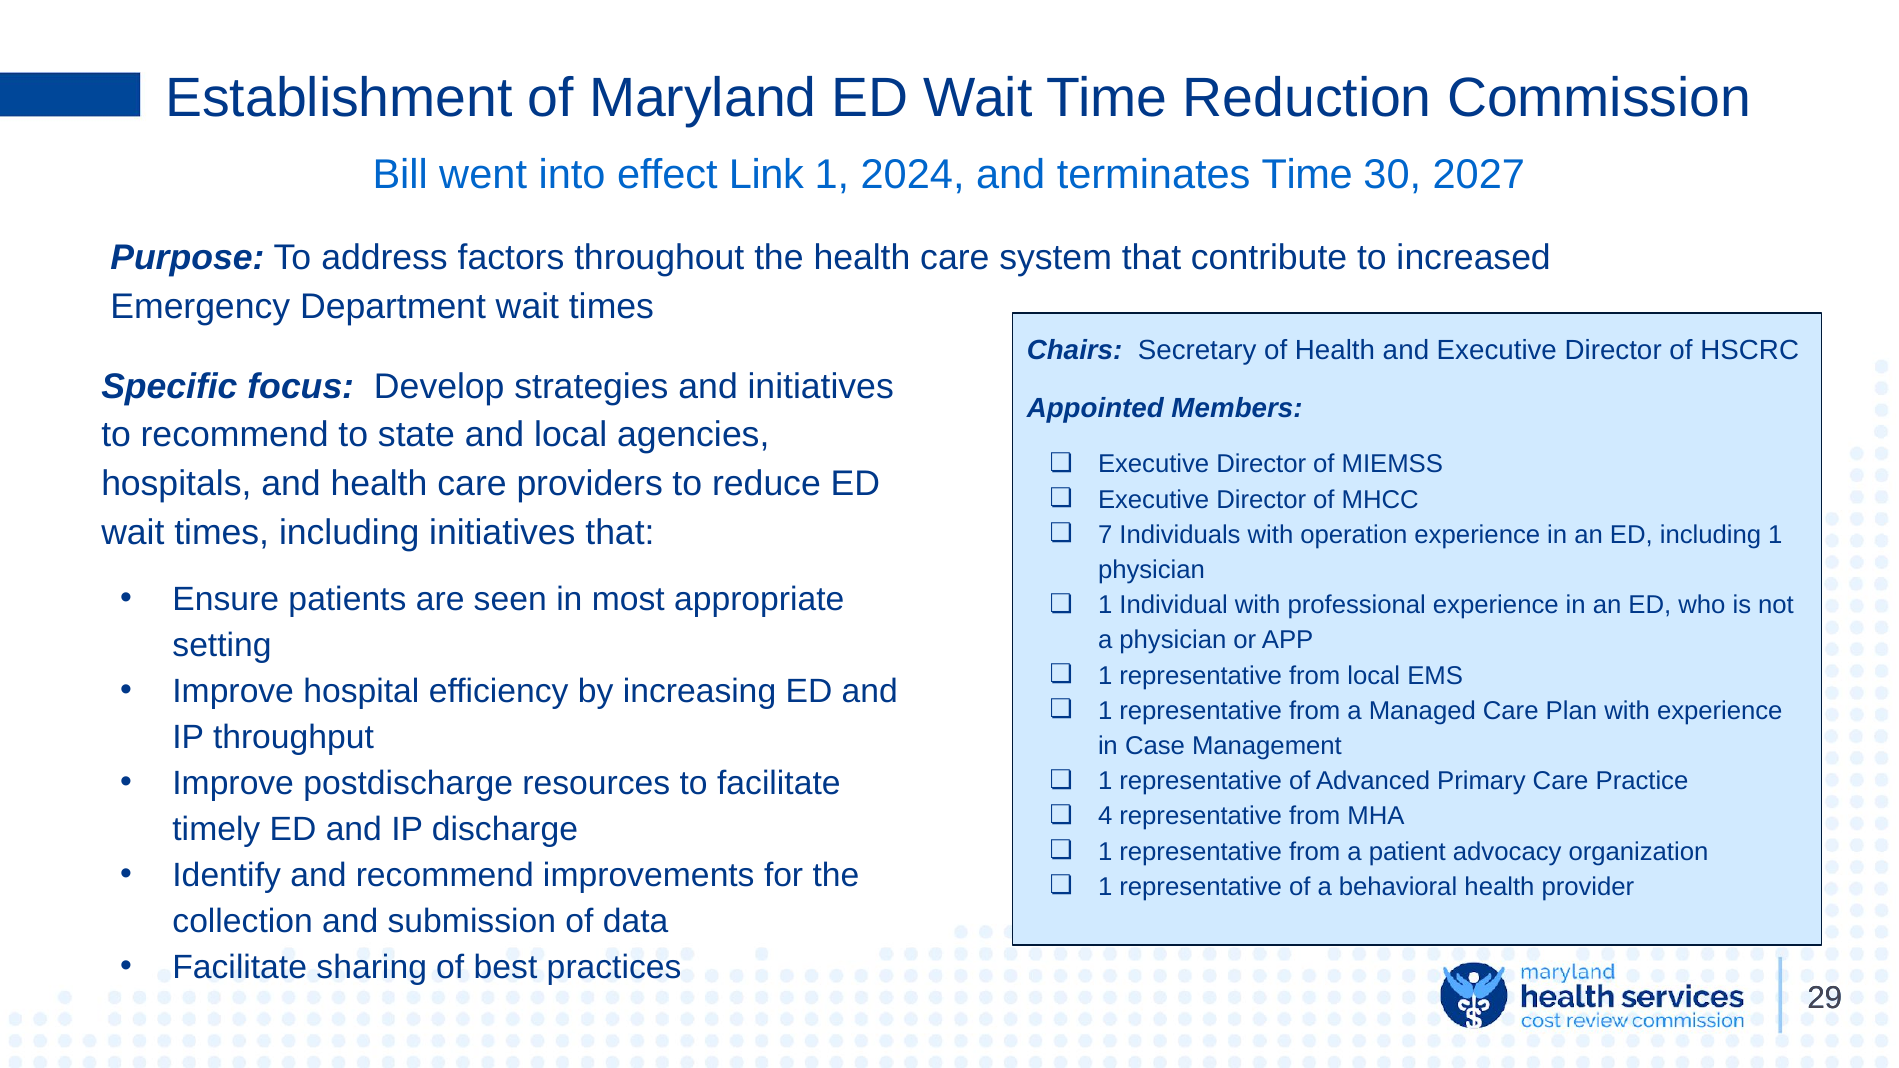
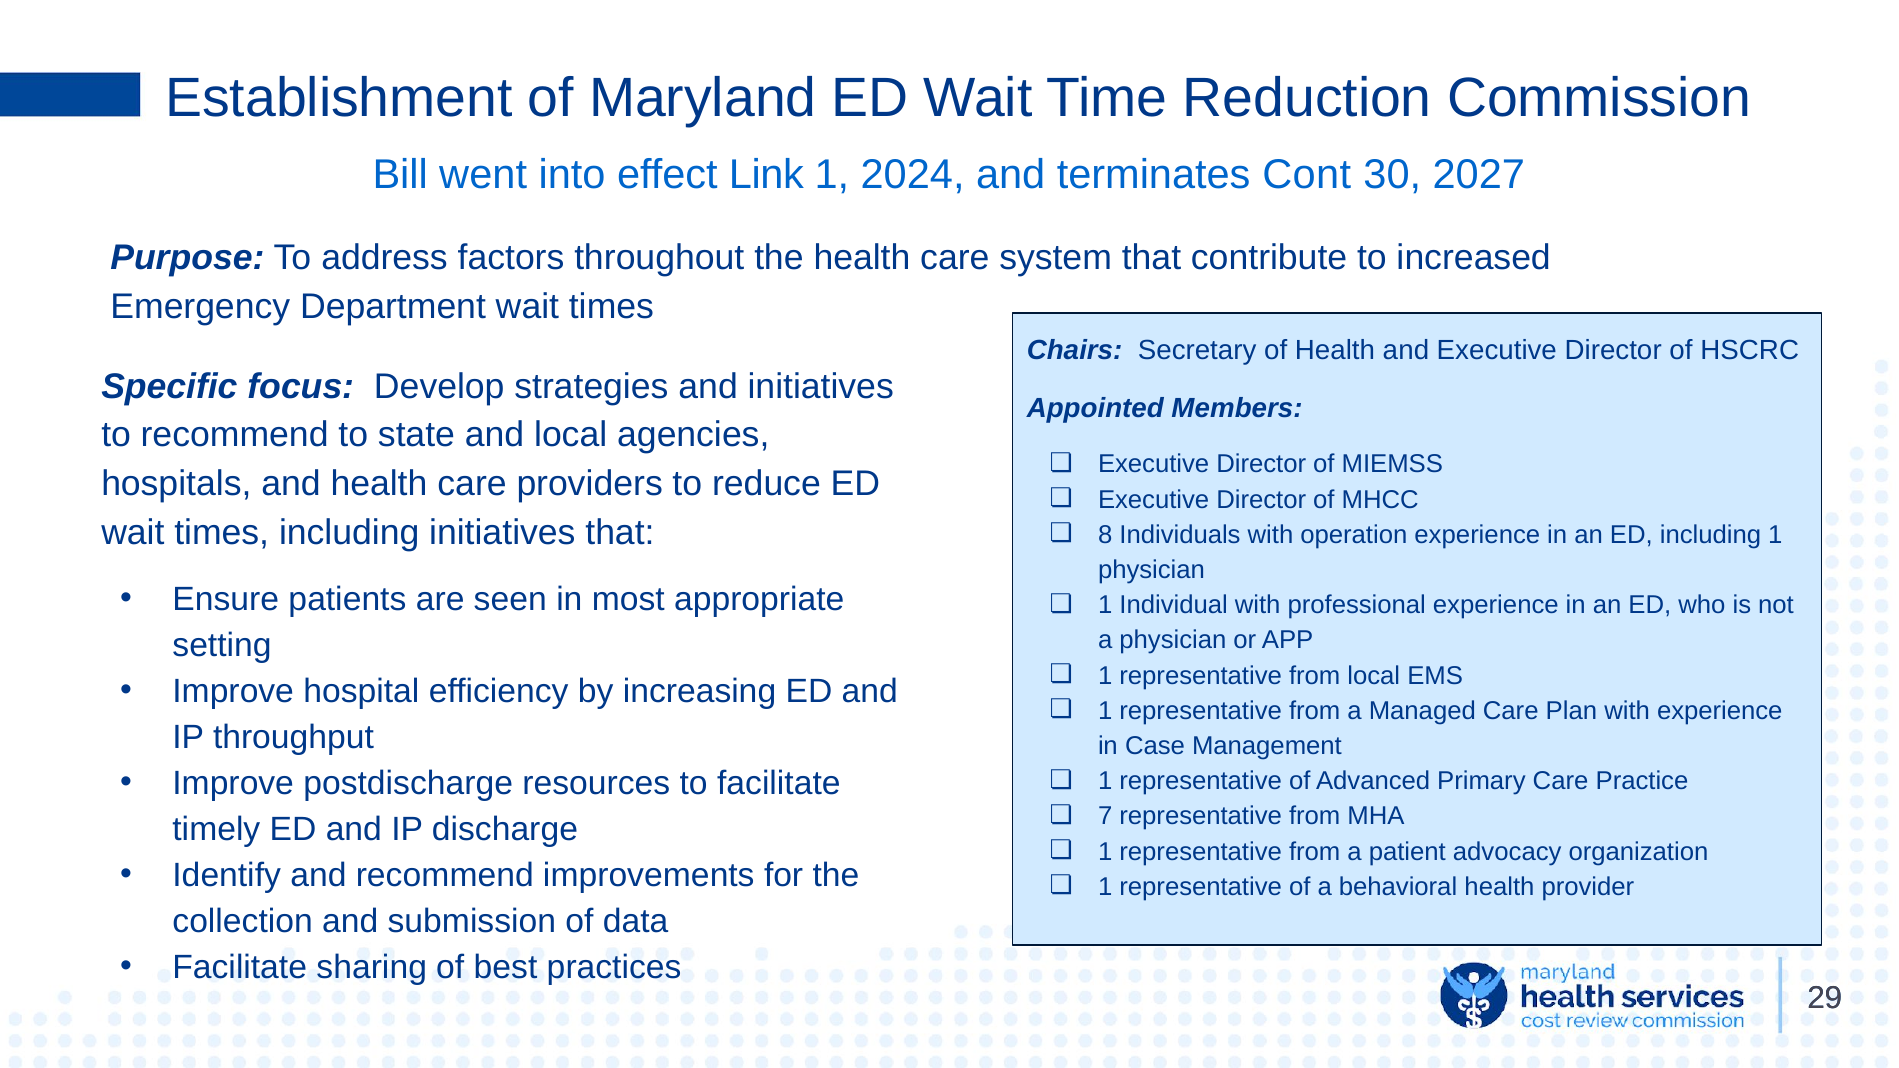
terminates Time: Time -> Cont (1307, 175)
7: 7 -> 8 (1105, 535)
4: 4 -> 7 (1105, 817)
